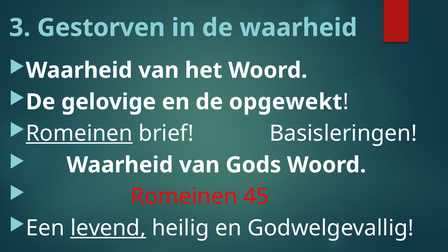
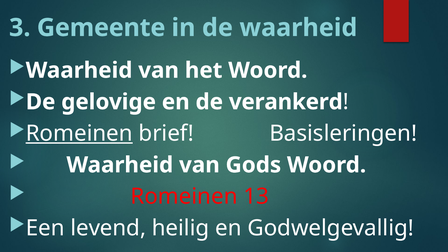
Gestorven: Gestorven -> Gemeente (101, 28)
opgewekt: opgewekt -> verankerd (286, 102)
45: 45 -> 13 (256, 197)
levend underline: present -> none (108, 228)
